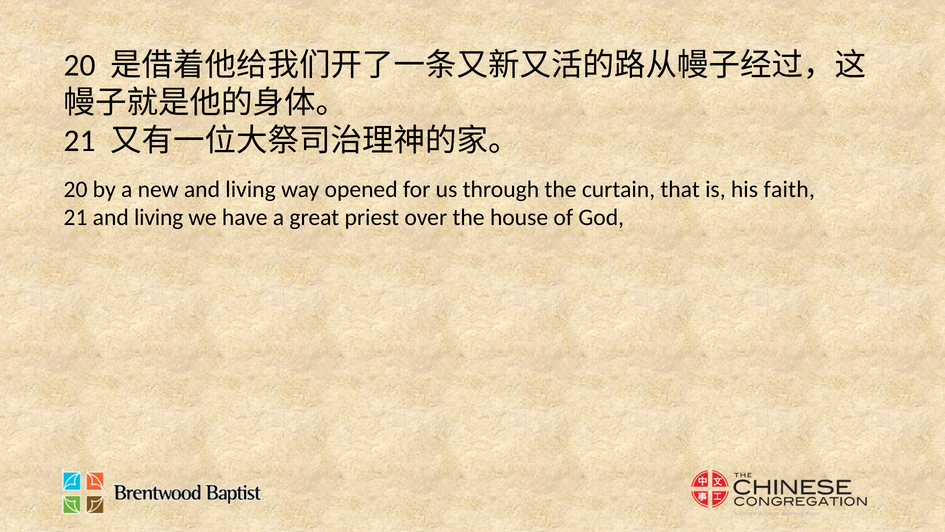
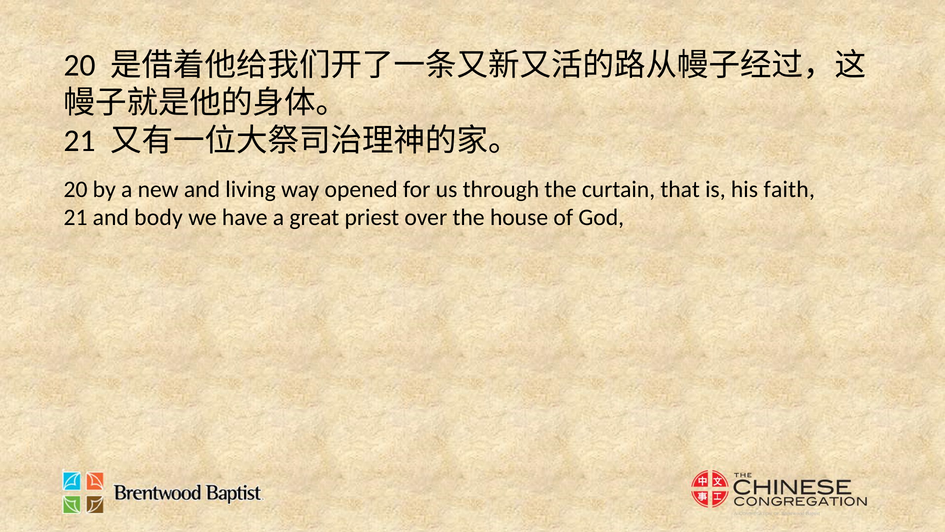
21 and living: living -> body (158, 217)
